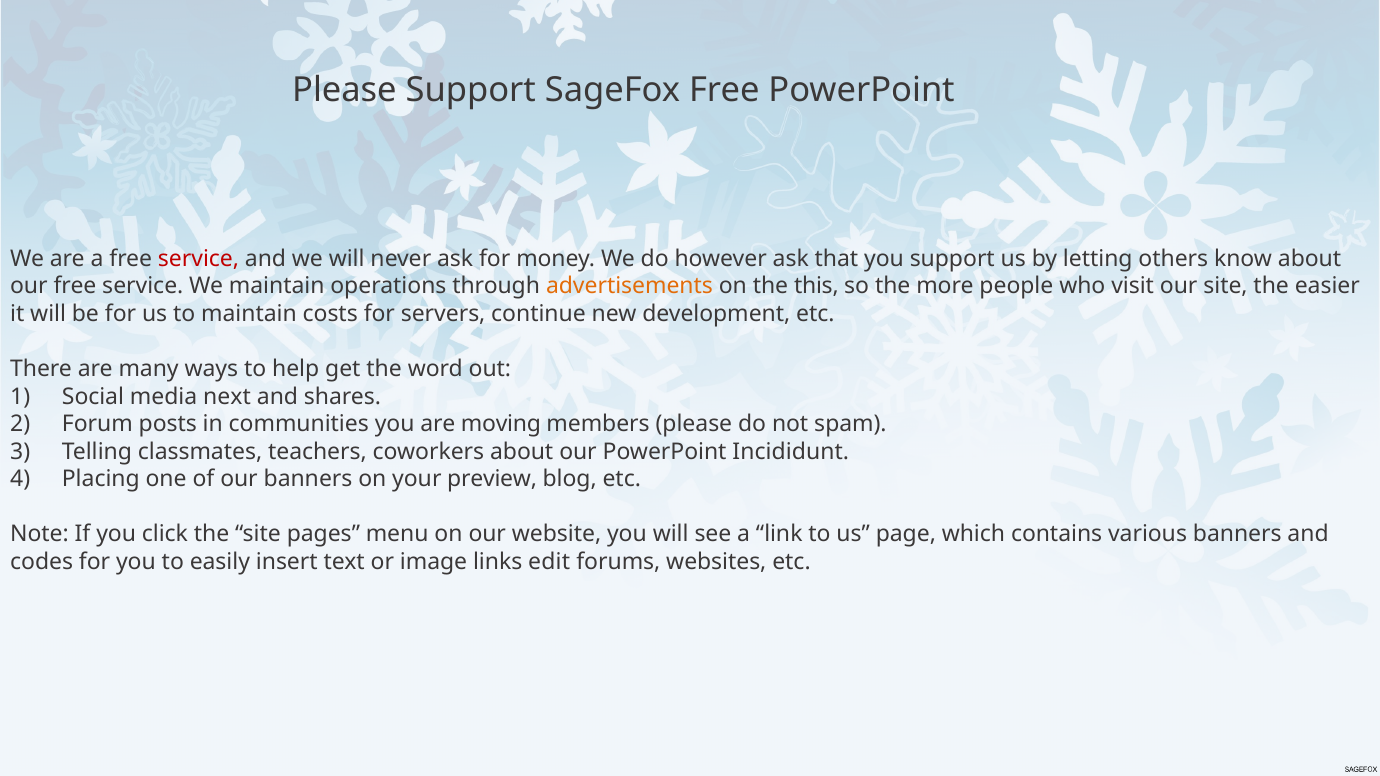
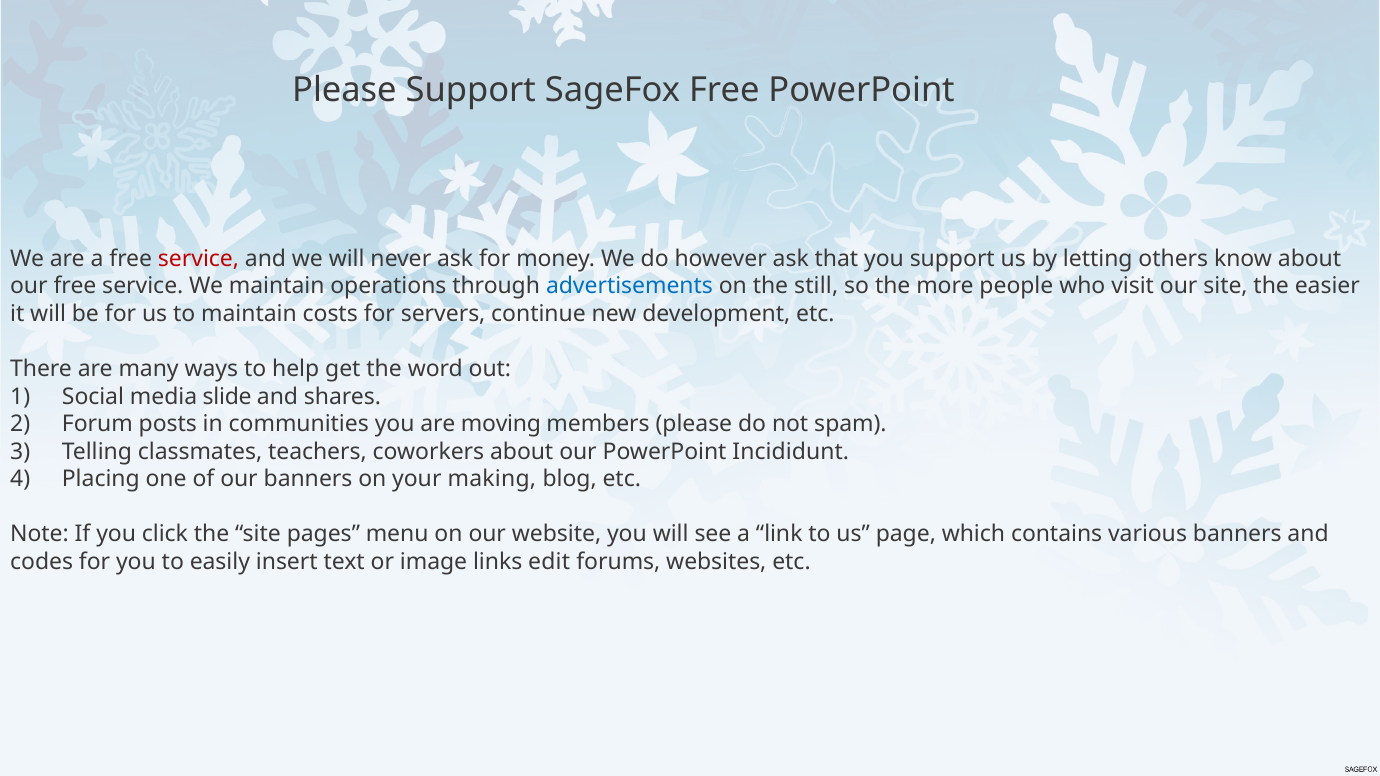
advertisements colour: orange -> blue (629, 286)
this: this -> still (816, 286)
next: next -> slide (227, 397)
preview: preview -> making (492, 479)
